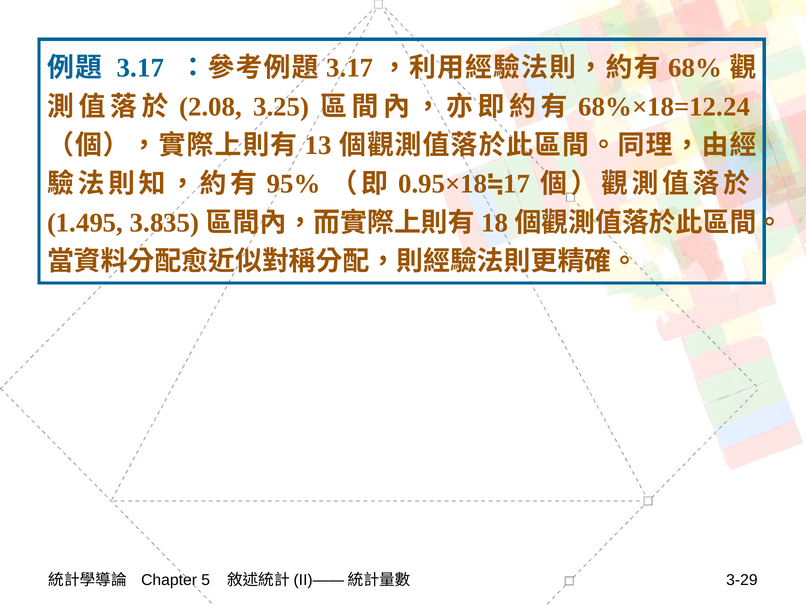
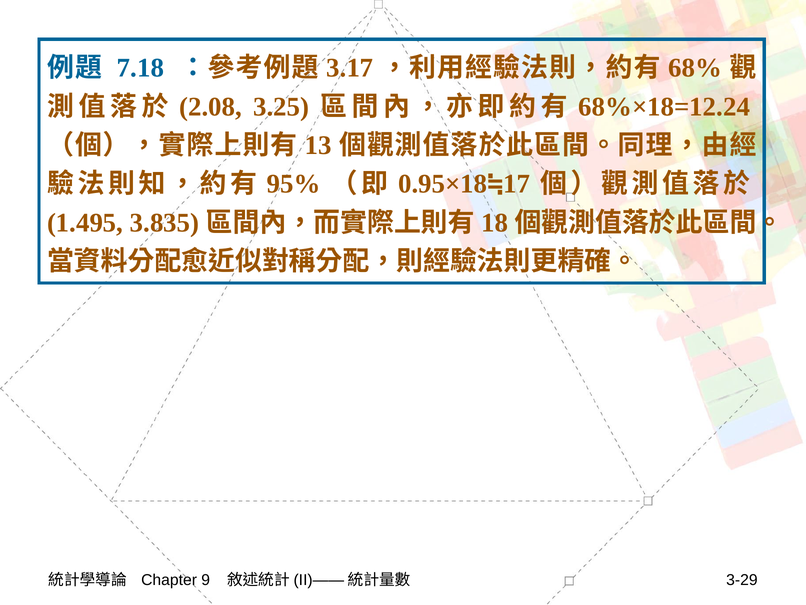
3.17: 3.17 -> 7.18 (140, 68)
5: 5 -> 9 (206, 580)
